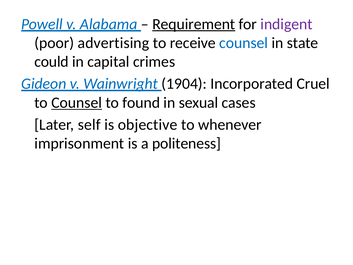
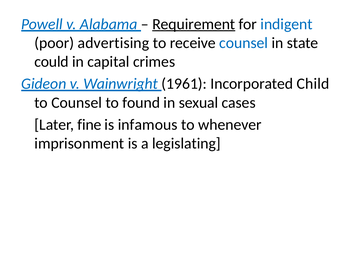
indigent colour: purple -> blue (287, 24)
1904: 1904 -> 1961 (184, 84)
Cruel: Cruel -> Child (313, 84)
Counsel underline: present -> none (77, 103)
self: self -> fine (89, 124)
objective: objective -> infamous (148, 124)
politeness: politeness -> legislating (186, 143)
